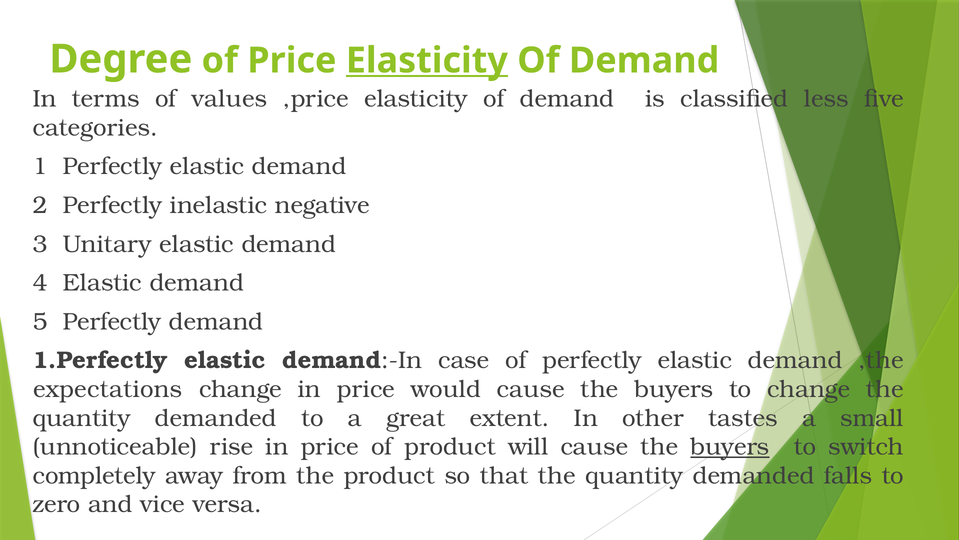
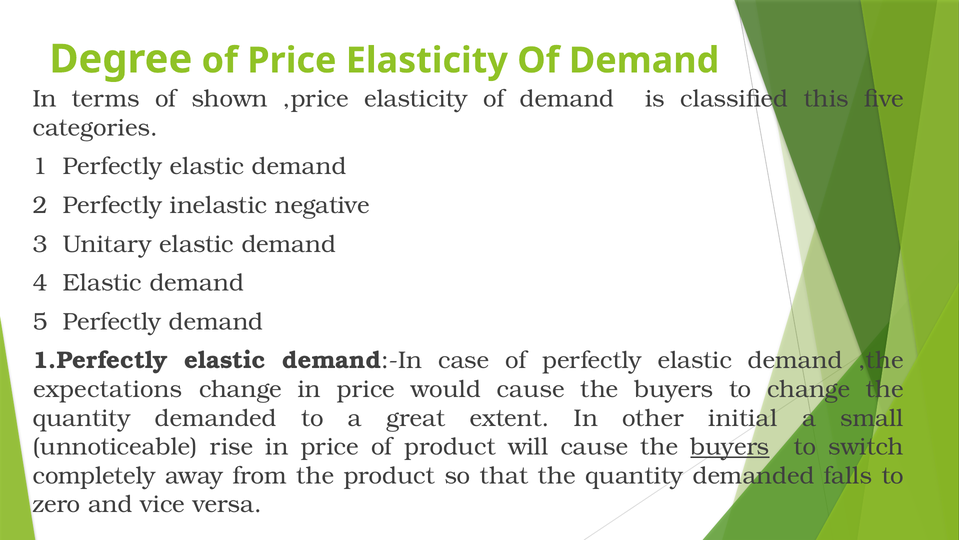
Elasticity underline: present -> none (427, 60)
values: values -> shown (230, 99)
less: less -> this (826, 99)
tastes: tastes -> initial (743, 418)
